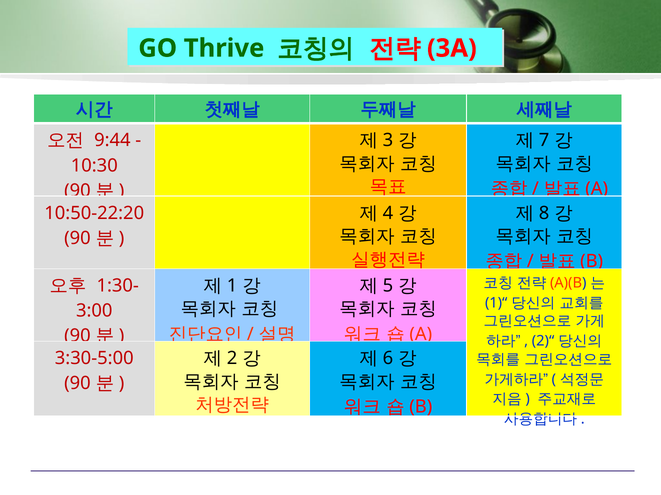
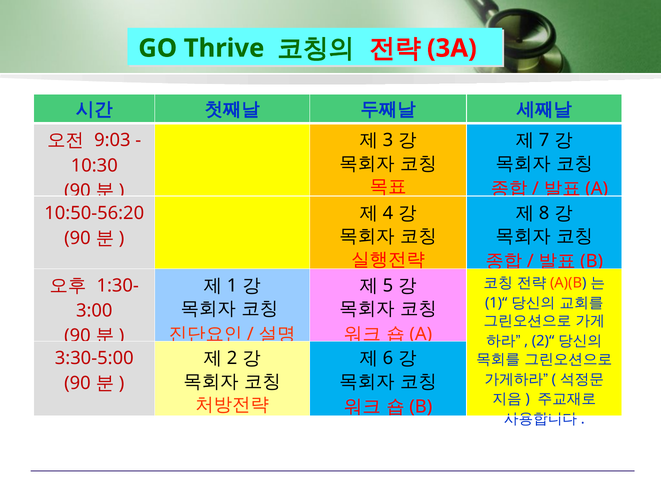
9:44: 9:44 -> 9:03 (112, 141)
10:50-22:20: 10:50-22:20 -> 10:50-56:20 (94, 213)
